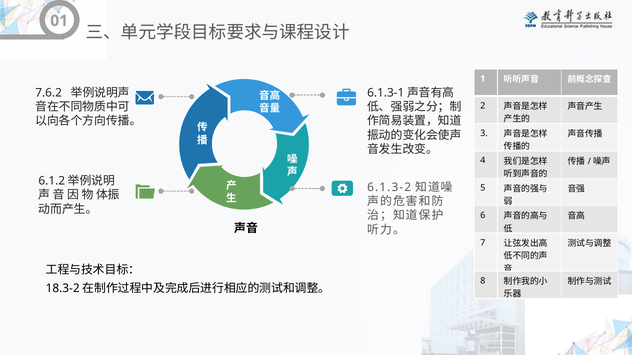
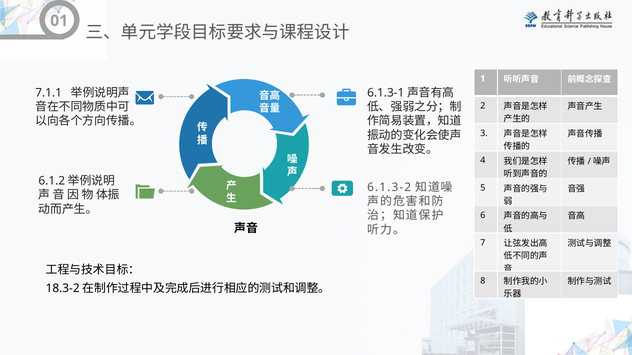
7.6.2: 7.6.2 -> 7.1.1 (49, 93)
